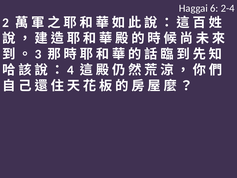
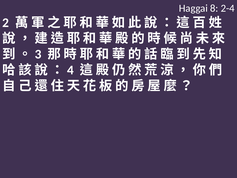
6: 6 -> 8 (214, 8)
